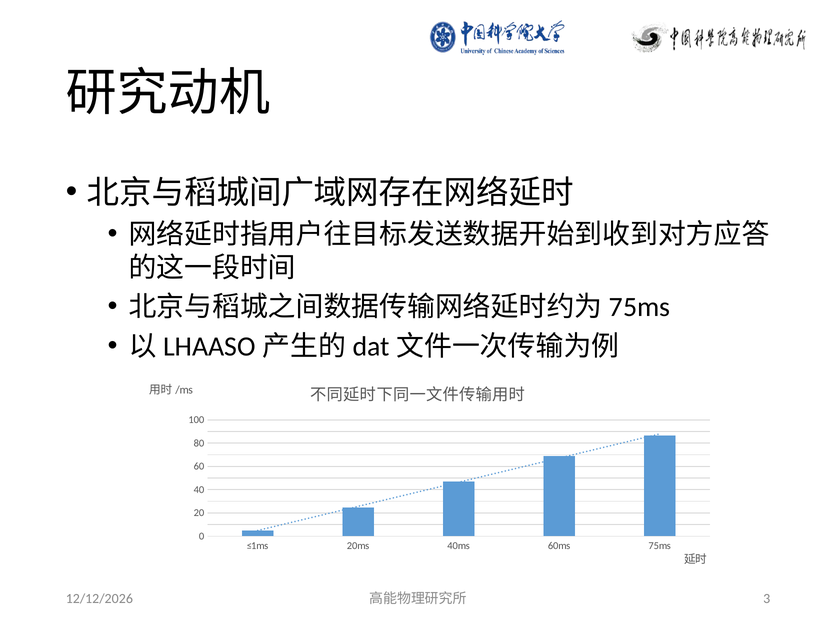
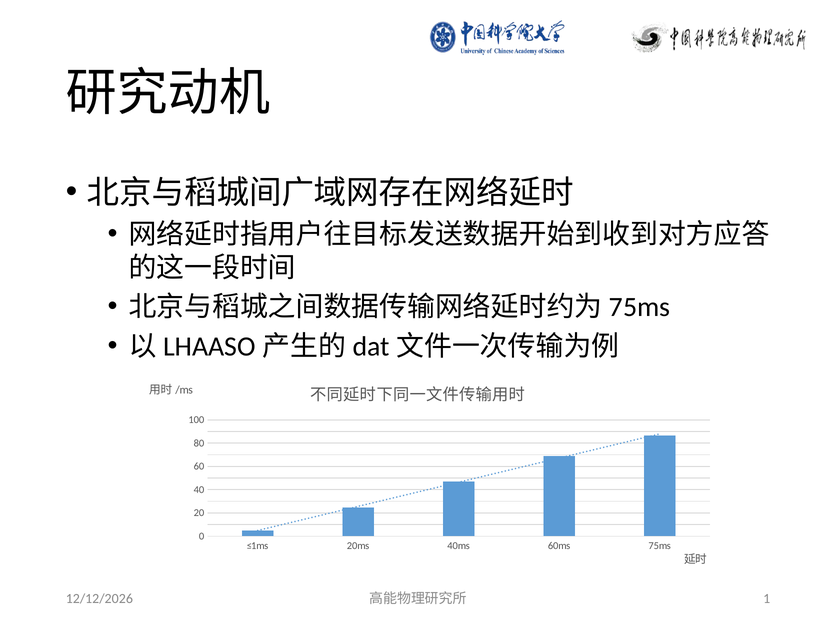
3: 3 -> 1 (767, 599)
